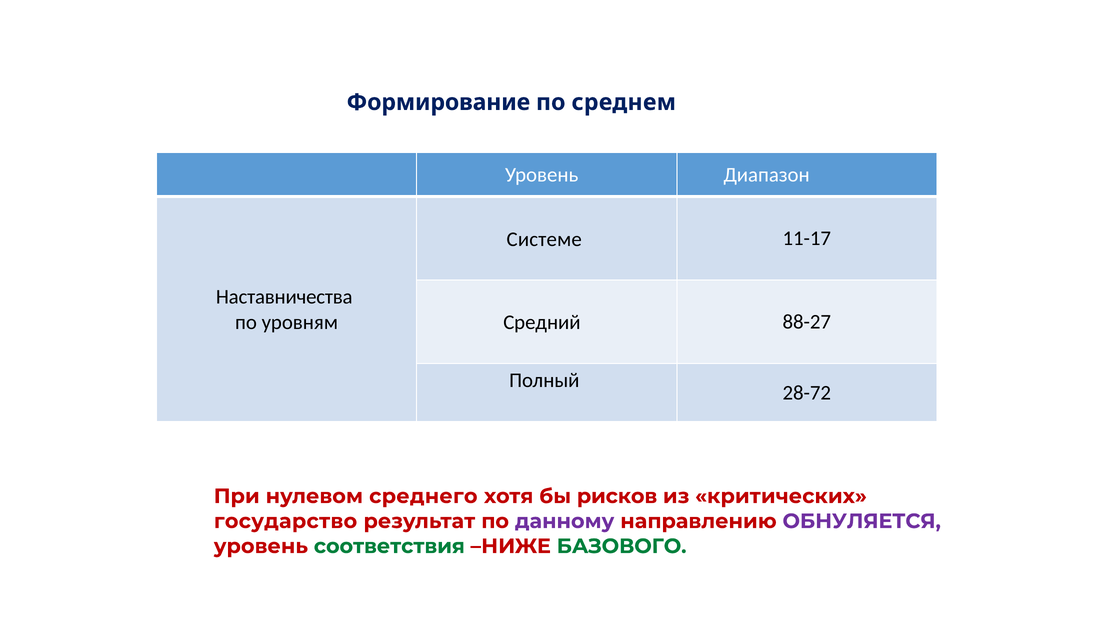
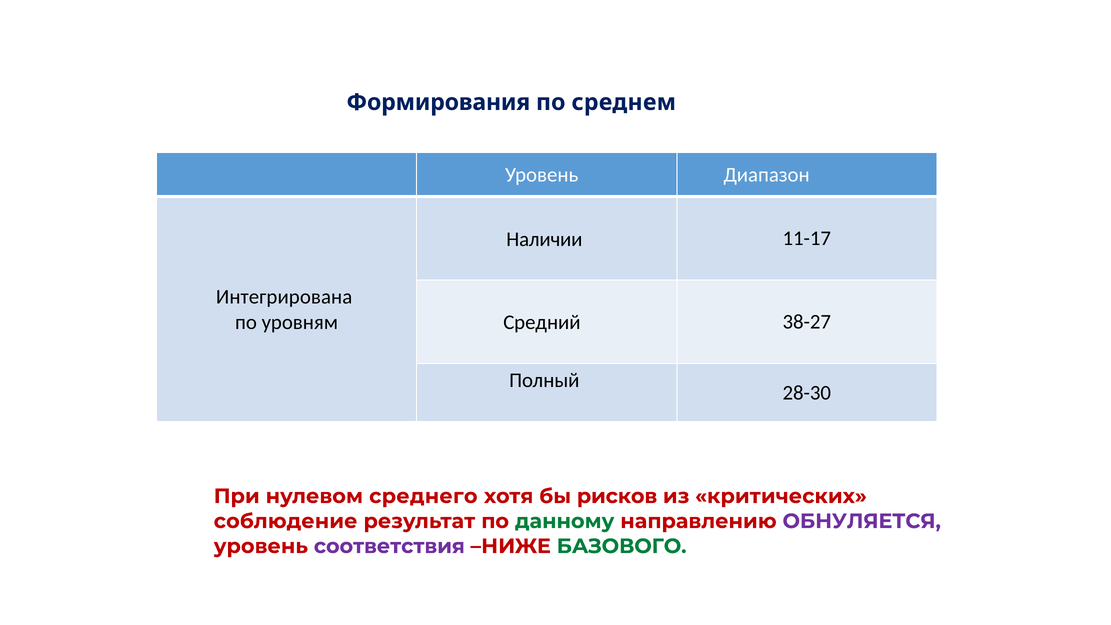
Формирование: Формирование -> Формирования (438, 102)
Системе: Системе -> Наличии (544, 239)
Наставничества: Наставничества -> Интегрирована (284, 297)
88-27: 88-27 -> 38-27 (807, 322)
28-72: 28-72 -> 28-30 (807, 393)
государство: государство -> соблюдение (286, 521)
данному colour: purple -> green (565, 521)
соответствия colour: green -> purple (389, 546)
